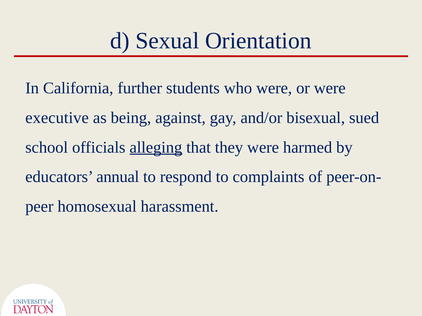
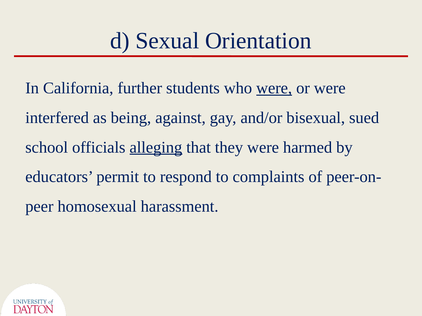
were underline: none -> present (274, 88)
executive: executive -> interfered (57, 118)
annual: annual -> permit (118, 177)
